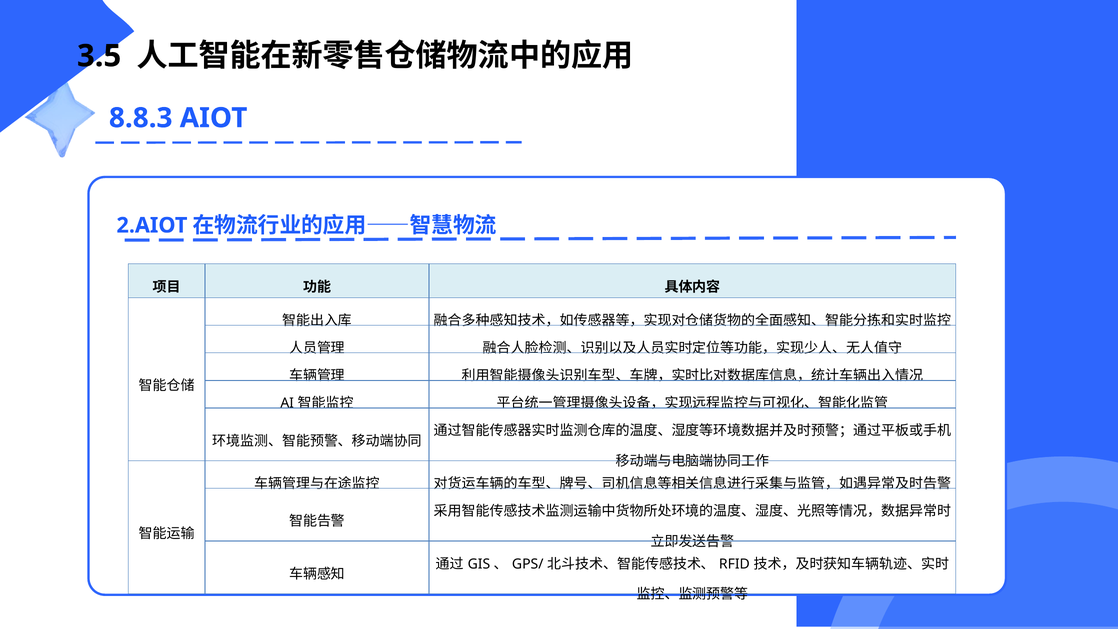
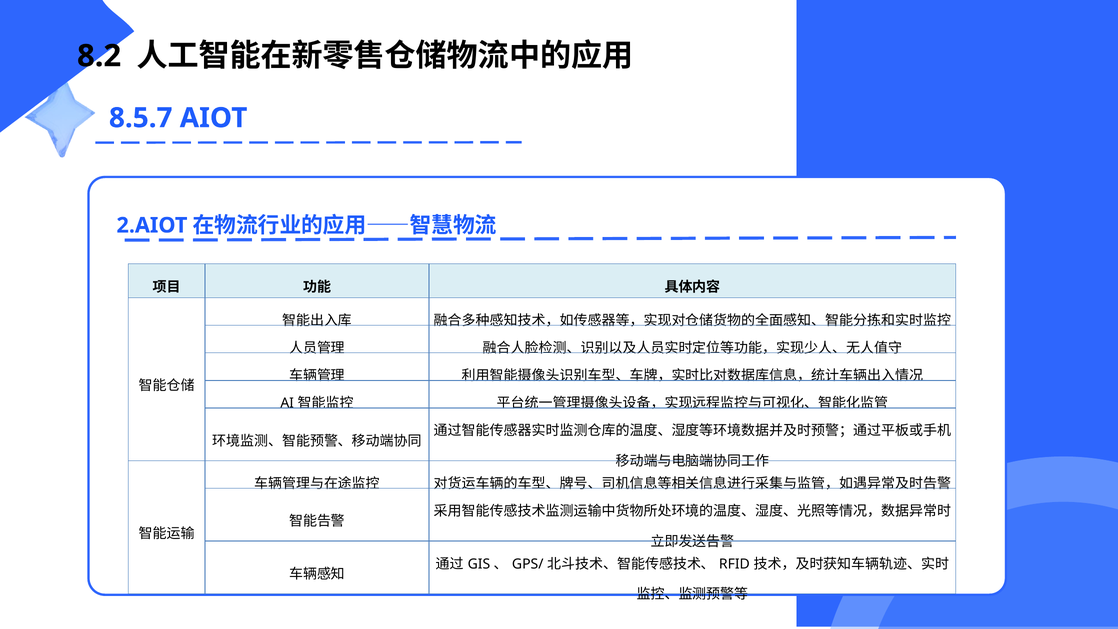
3.5: 3.5 -> 8.2 (99, 56)
8.8.3: 8.8.3 -> 8.5.7 (141, 118)
